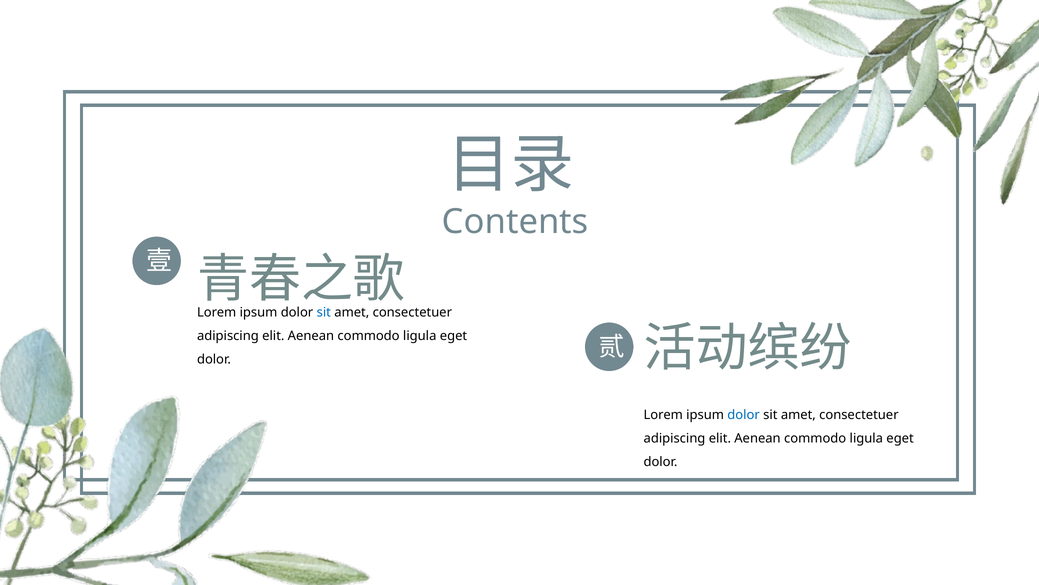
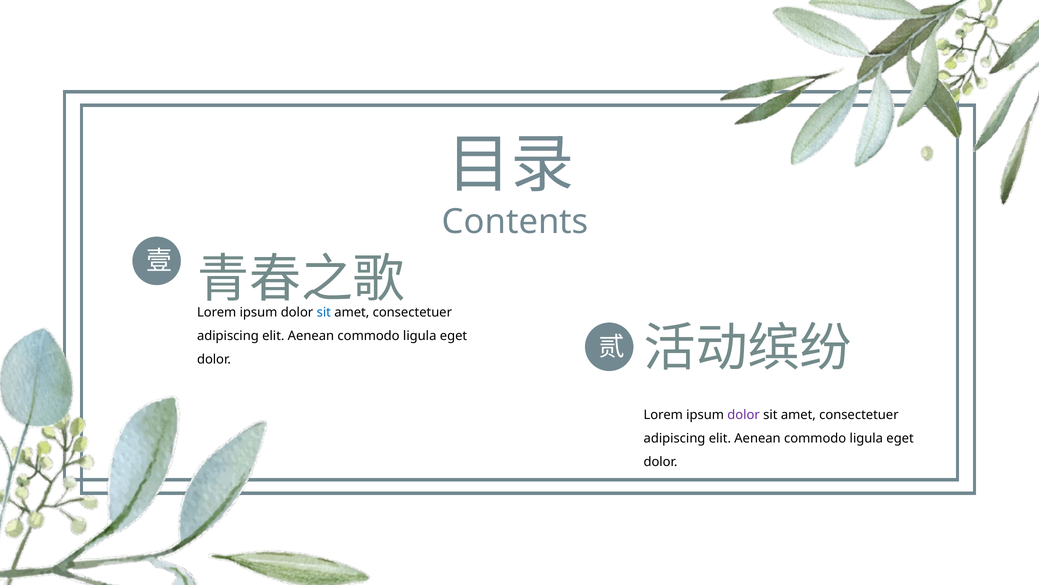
dolor colour: blue -> purple (744, 415)
